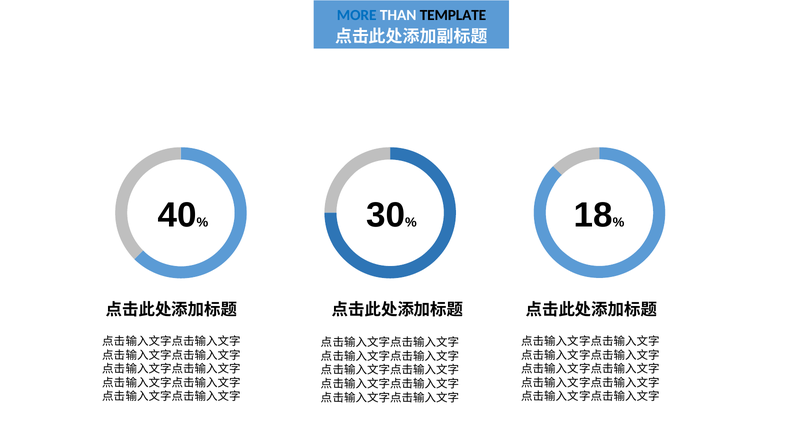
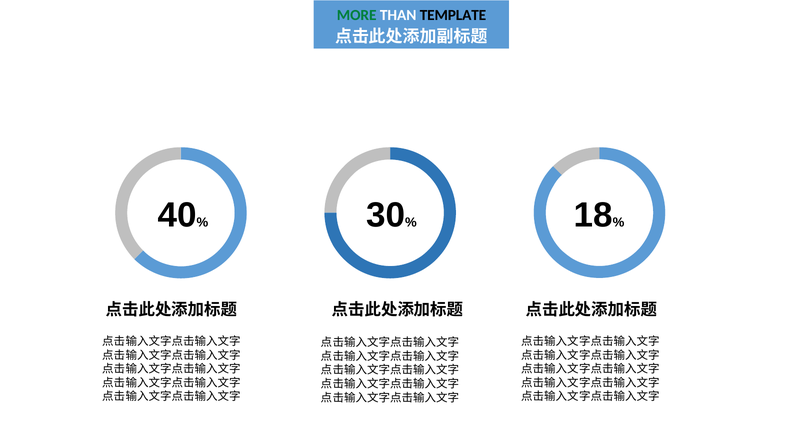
MORE colour: blue -> green (357, 15)
